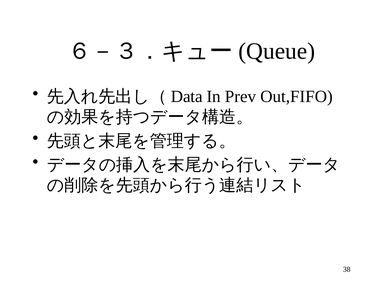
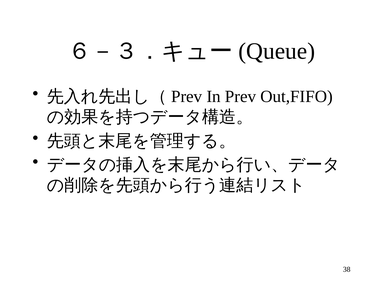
Data: Data -> Prev (187, 96)
